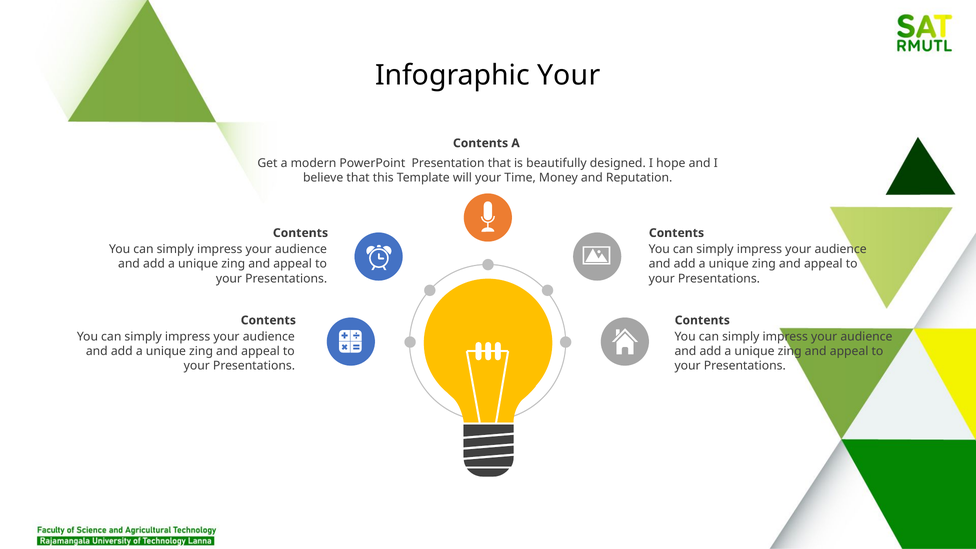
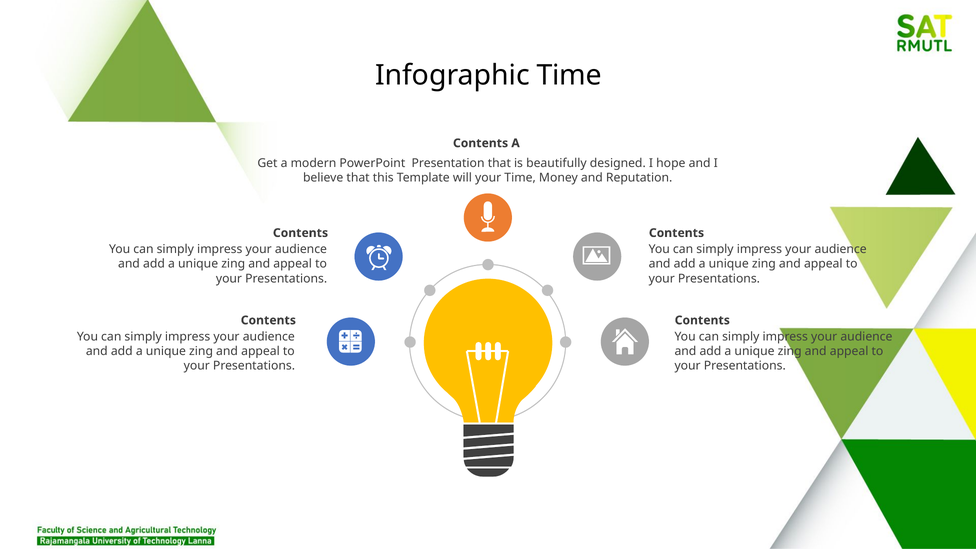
Infographic Your: Your -> Time (569, 75)
